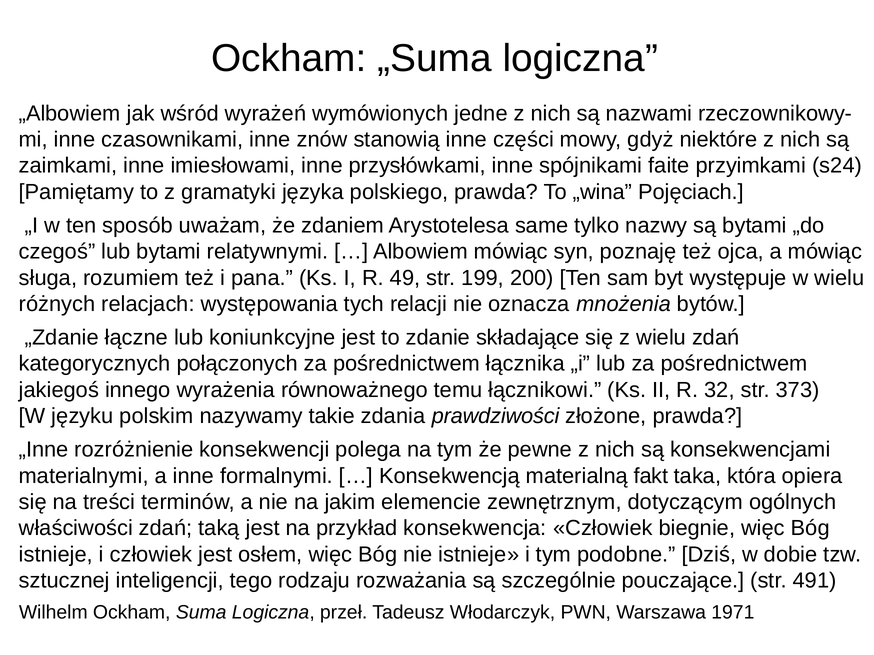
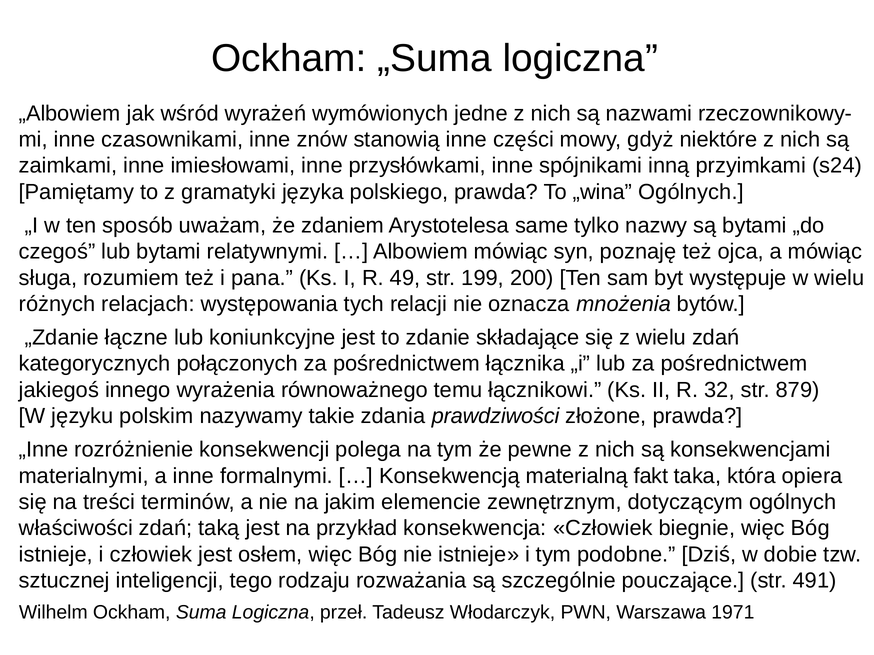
faite: faite -> inną (669, 166)
„wina Pojęciach: Pojęciach -> Ogólnych (691, 192)
373: 373 -> 879 (798, 390)
